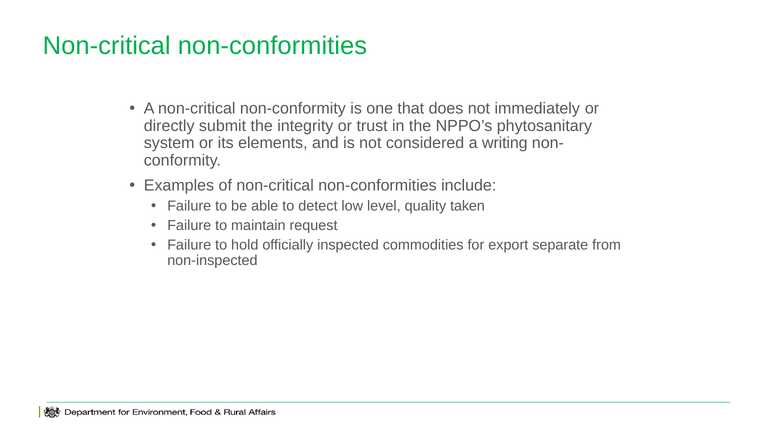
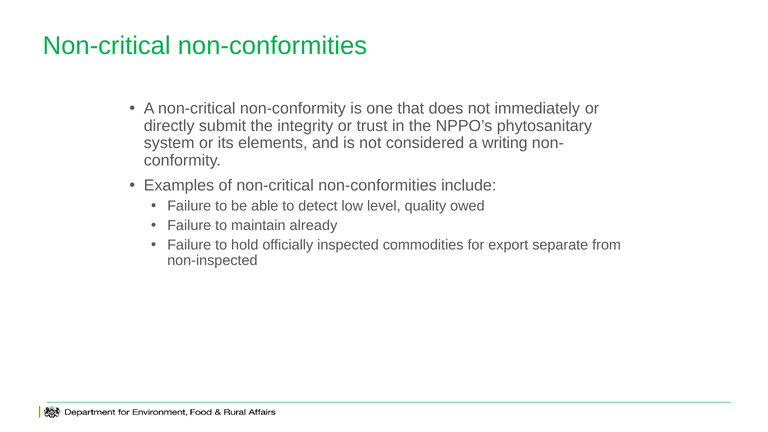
taken: taken -> owed (467, 206)
request: request -> already (313, 226)
